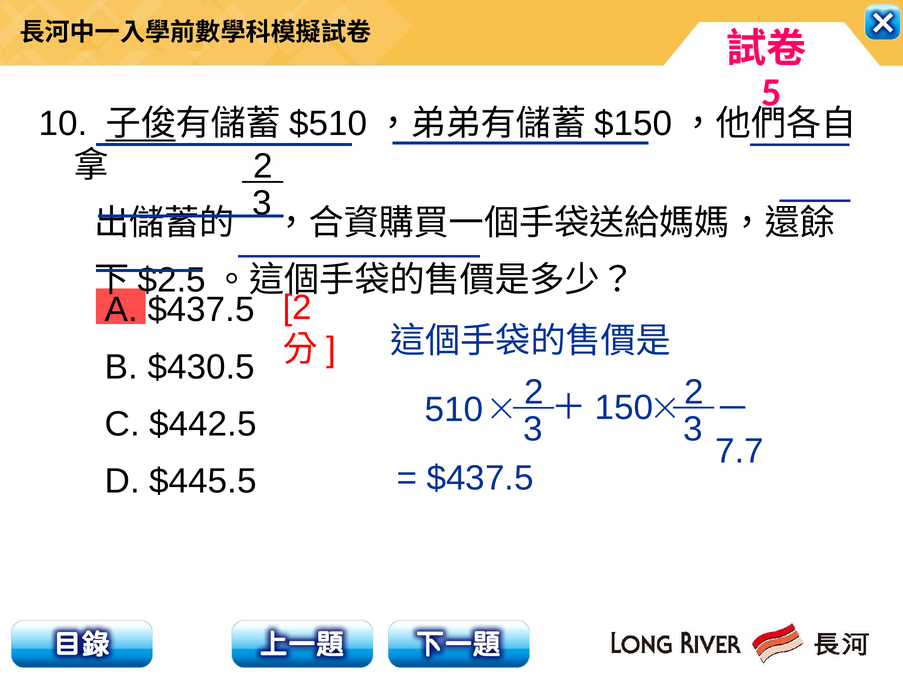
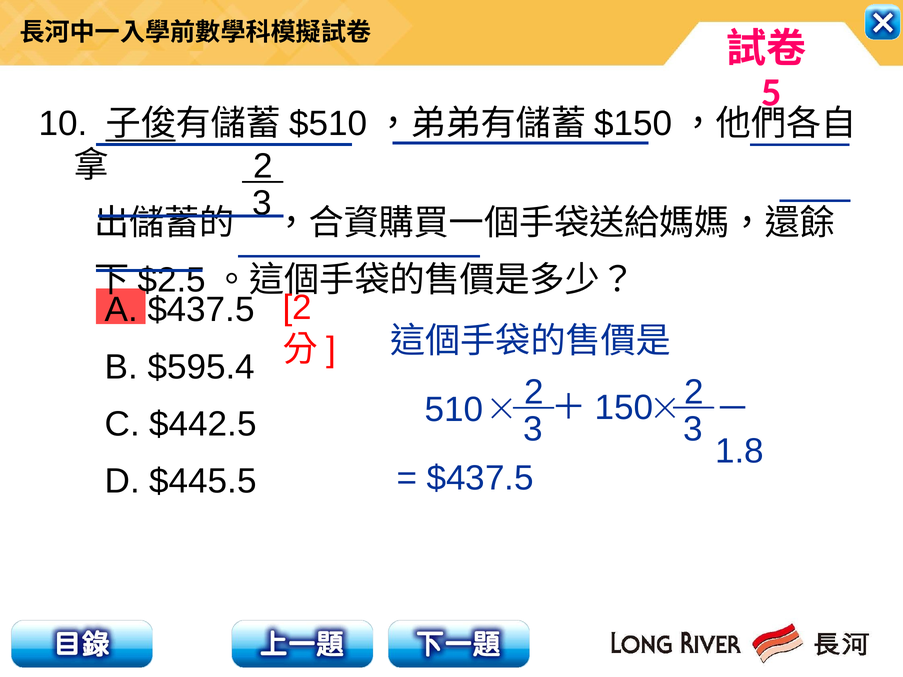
$430.5: $430.5 -> $595.4 (201, 367)
7.7: 7.7 -> 1.8 (740, 451)
